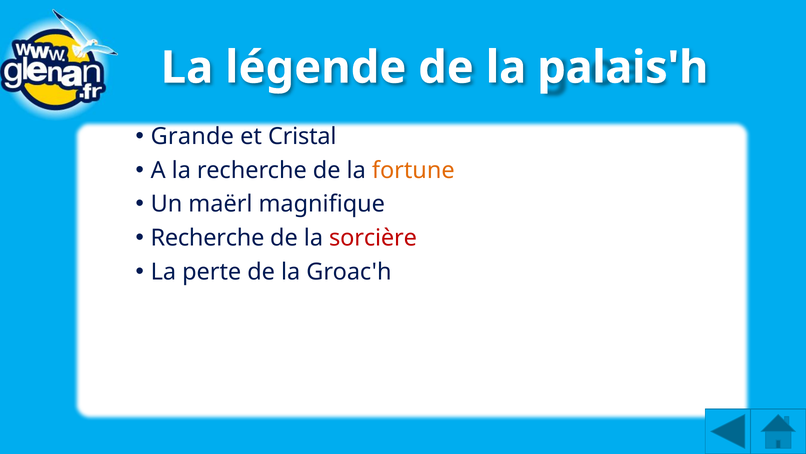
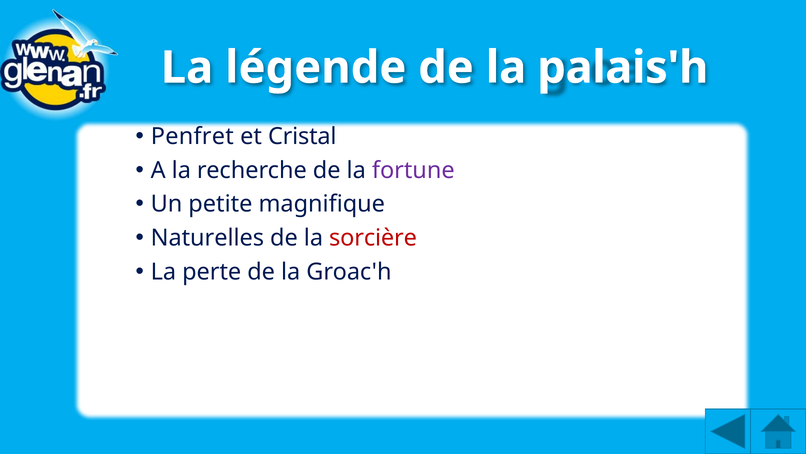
Grande: Grande -> Penfret (192, 136)
fortune colour: orange -> purple (413, 170)
maërl: maërl -> petite (220, 204)
Recherche: Recherche -> Naturelles (207, 238)
